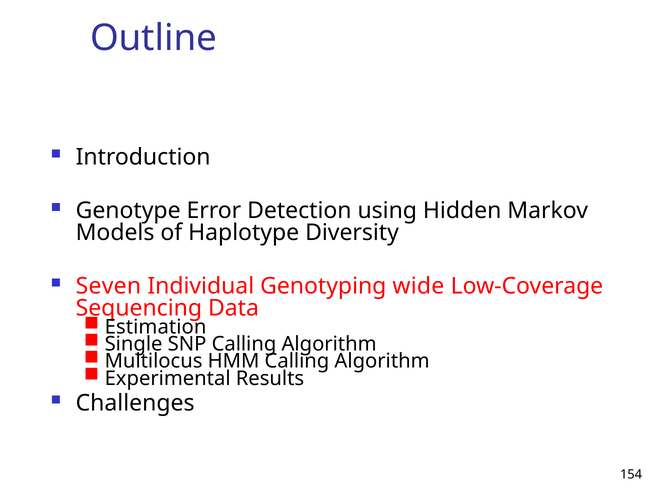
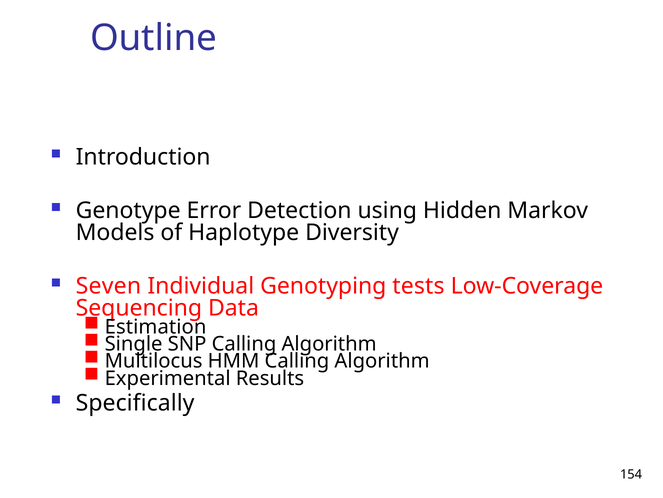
wide: wide -> tests (418, 286)
Challenges: Challenges -> Specifically (135, 402)
